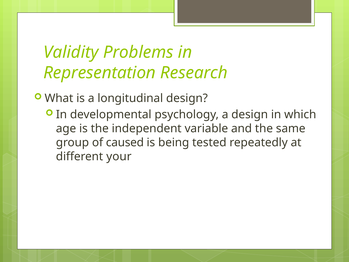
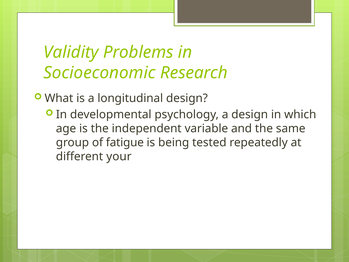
Representation: Representation -> Socioeconomic (99, 73)
caused: caused -> fatigue (125, 142)
